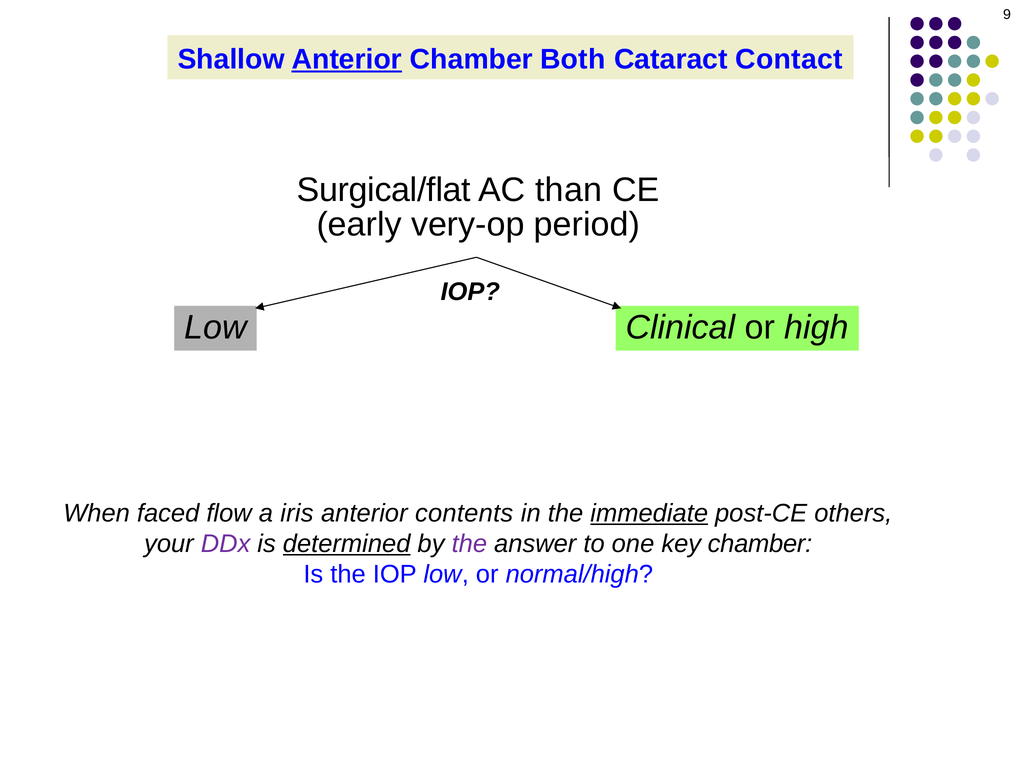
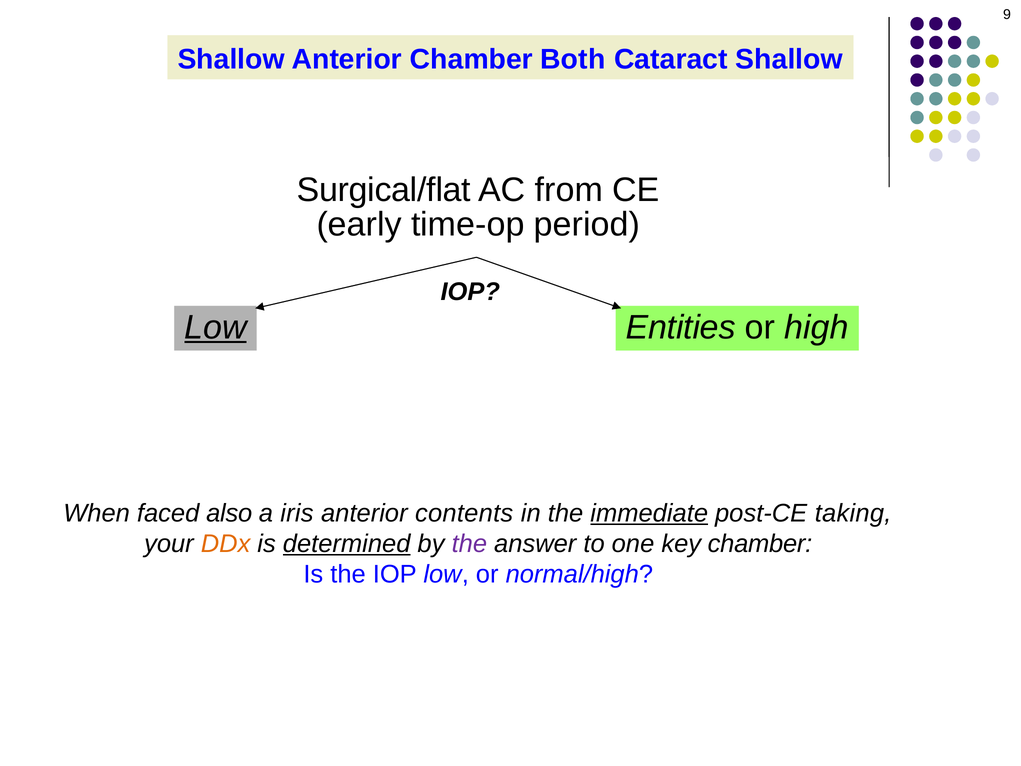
Anterior underline: present -> none (347, 59)
Cataract Contact: Contact -> Shallow (789, 59)
than: than -> from (569, 190)
very-op: very-op -> time-op (468, 225)
Low underline: none -> present (216, 327)
Clinical: Clinical -> Entities (681, 327)
flow: flow -> also (229, 513)
others: others -> taking (853, 513)
DDx colour: purple -> orange (226, 544)
